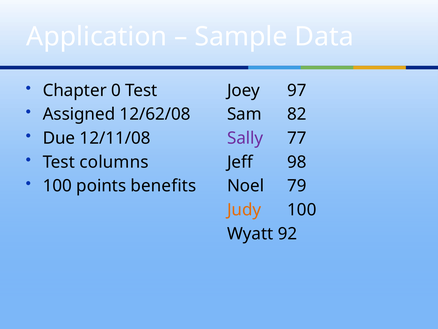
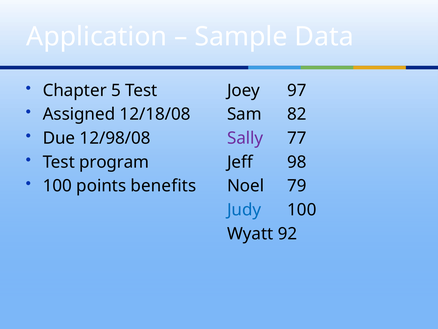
0: 0 -> 5 (116, 90)
12/62/08: 12/62/08 -> 12/18/08 (155, 114)
12/11/08: 12/11/08 -> 12/98/08 (115, 138)
columns: columns -> program (114, 162)
Judy colour: orange -> blue (244, 210)
